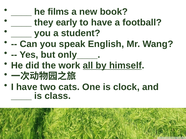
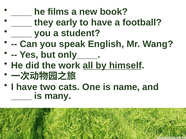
clock: clock -> name (126, 87)
class: class -> many (58, 96)
